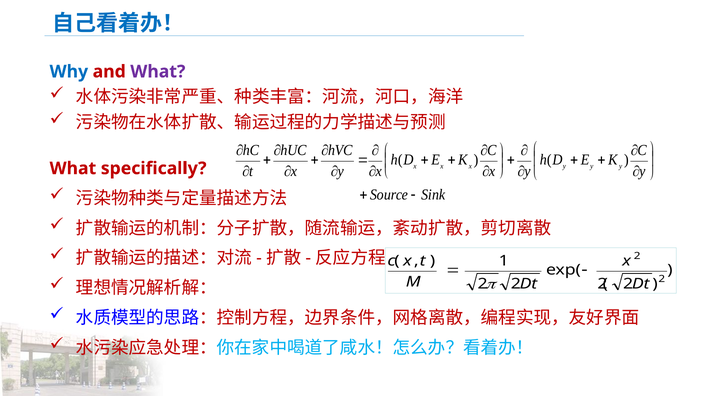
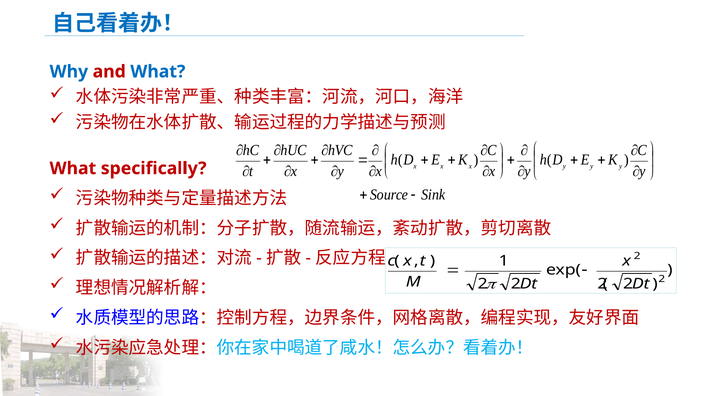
What colour: purple -> blue (158, 72)
